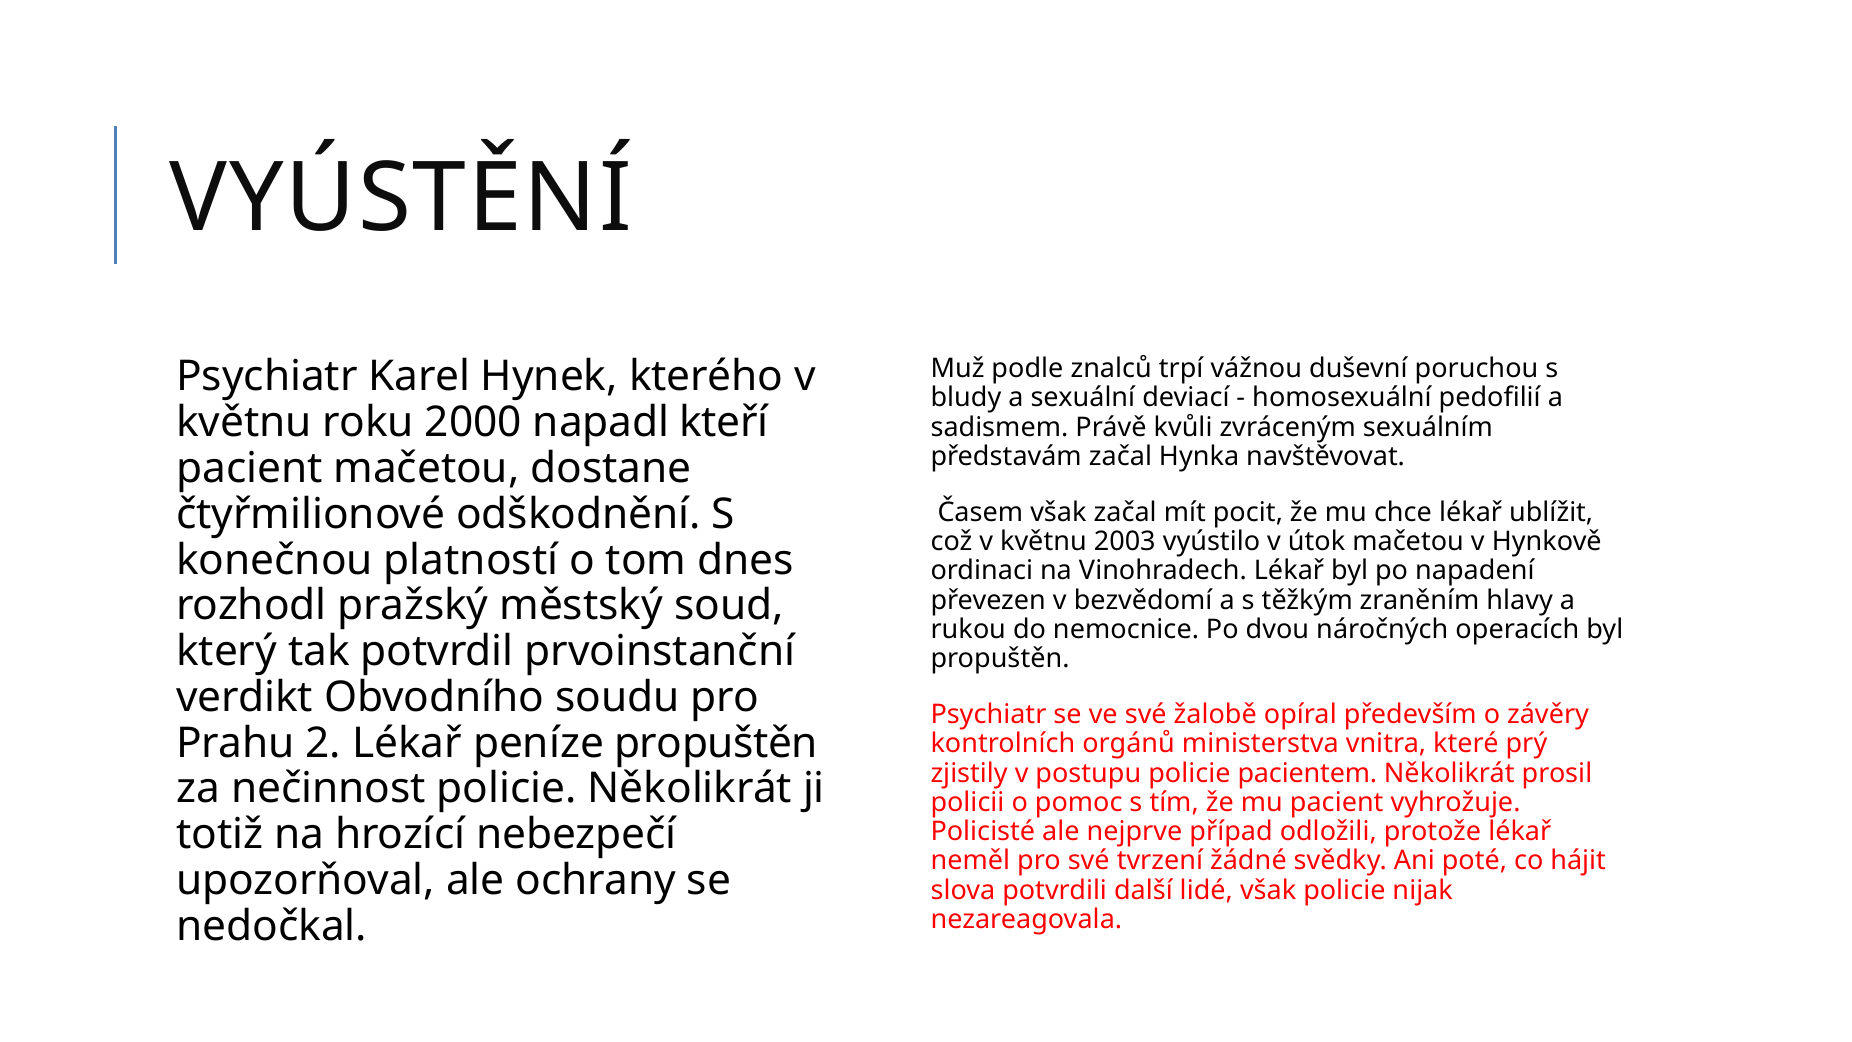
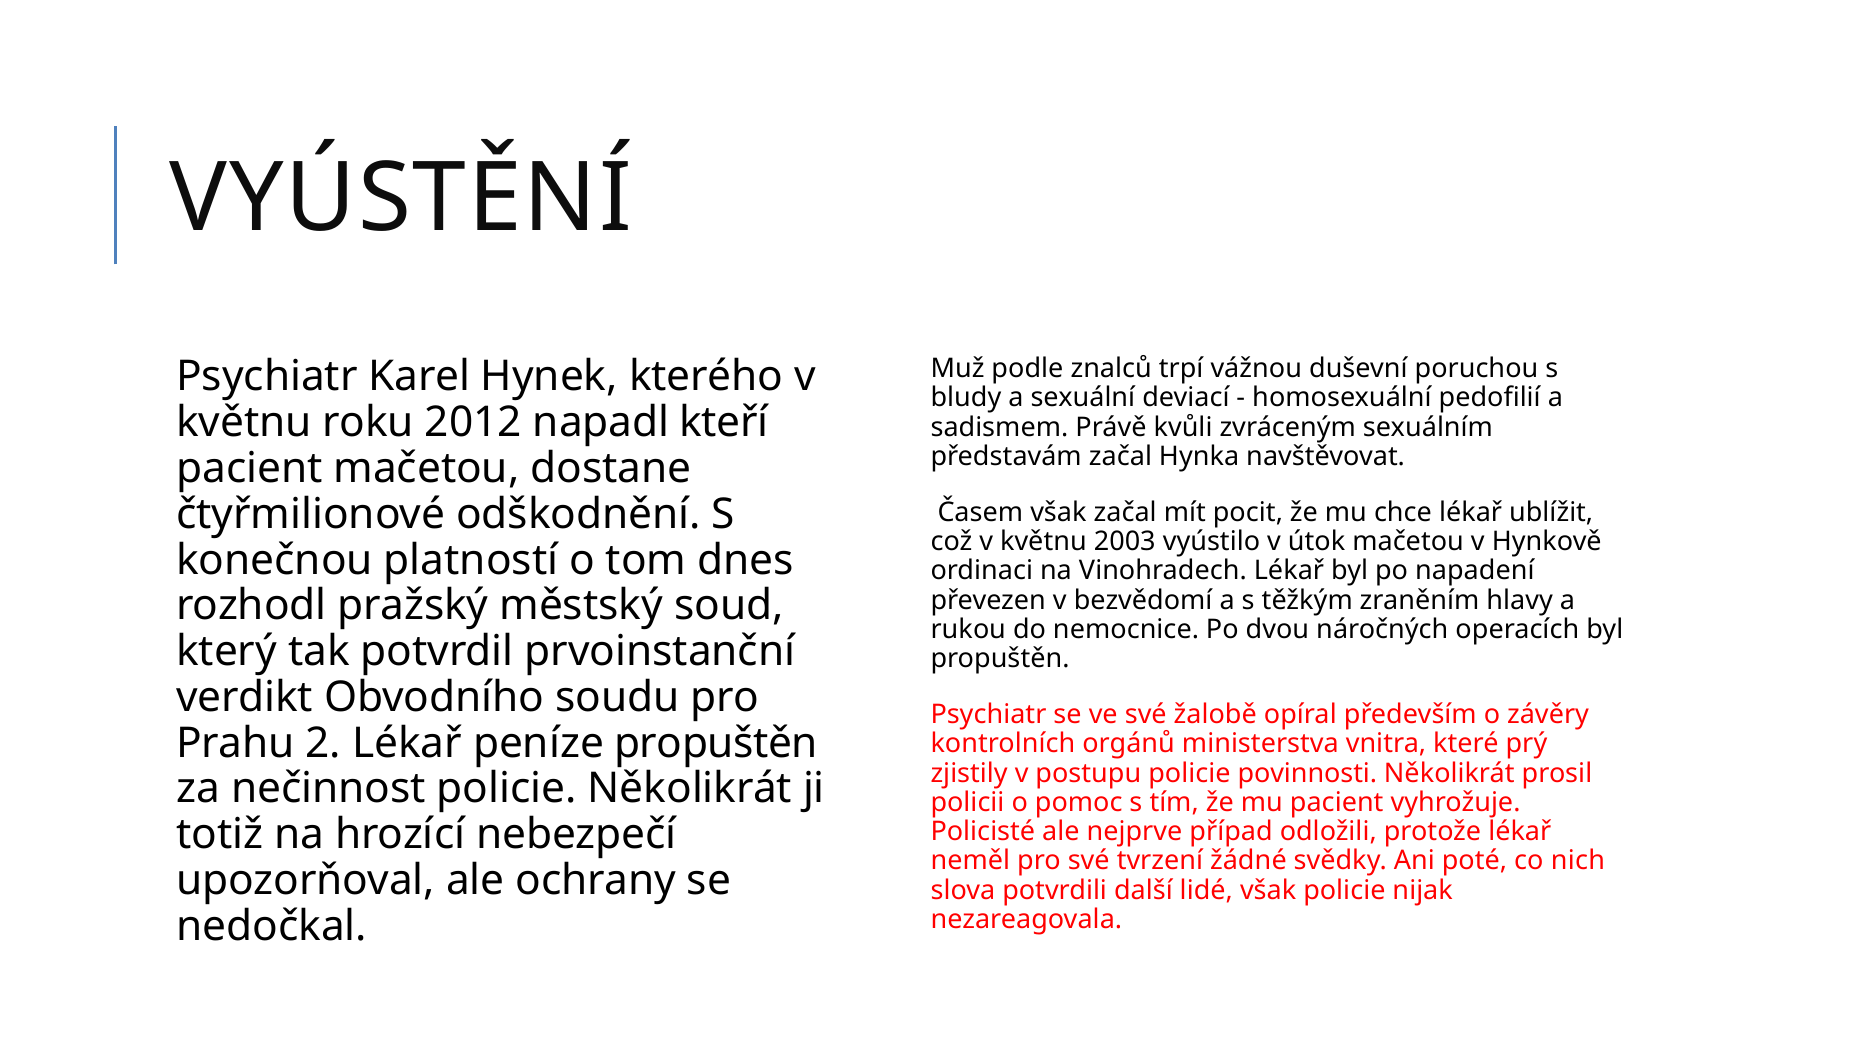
2000: 2000 -> 2012 (473, 423)
pacientem: pacientem -> povinnosti (1307, 773)
hájit: hájit -> nich (1578, 861)
